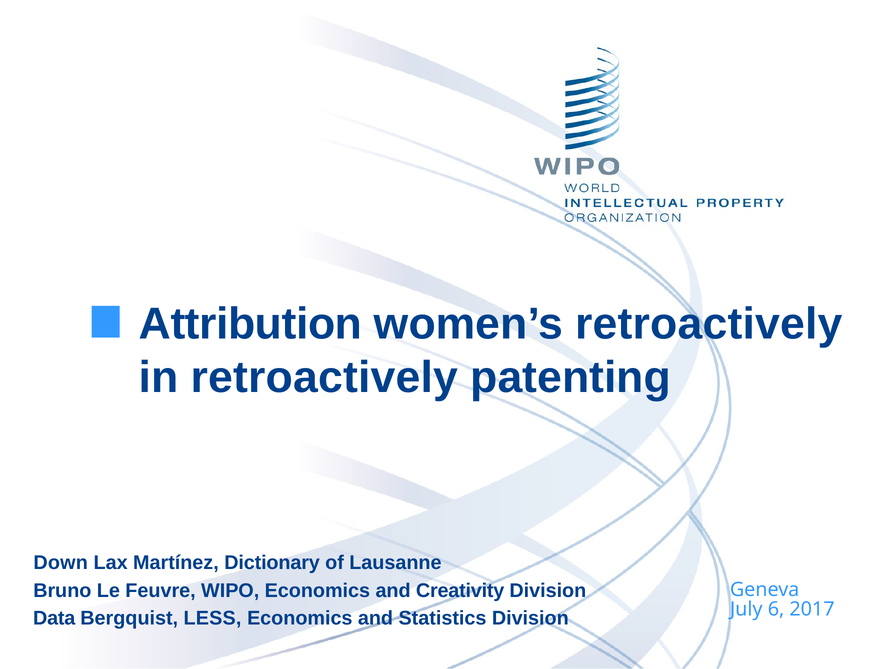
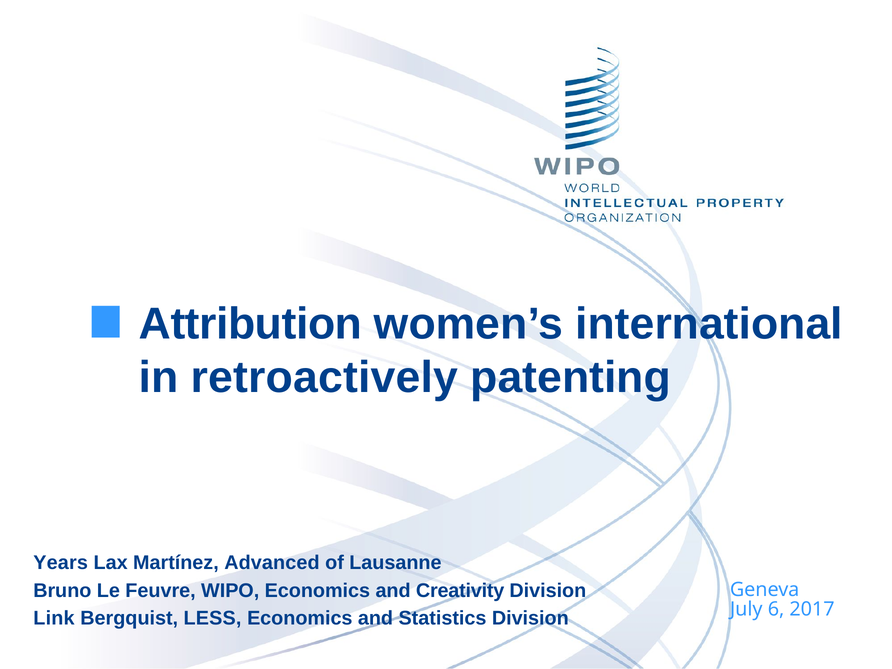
women’s retroactively: retroactively -> international (709, 324)
Down: Down -> Years (61, 563)
Dictionary: Dictionary -> Advanced (272, 563)
Data: Data -> Link (54, 618)
